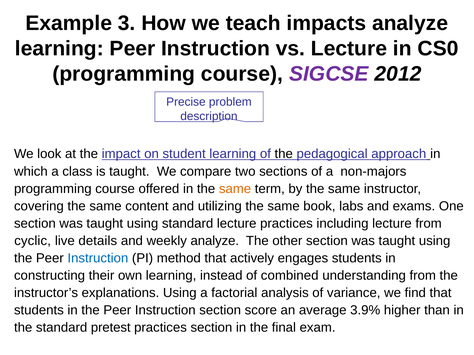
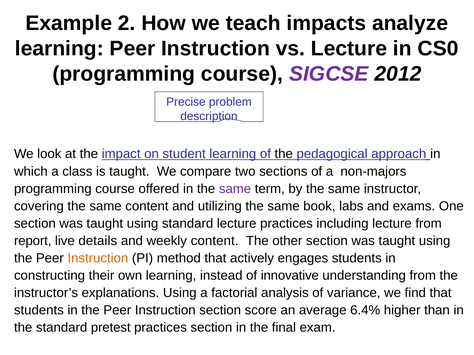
3: 3 -> 2 (127, 23)
same colour: orange -> purple (235, 189)
cyclic: cyclic -> report (33, 241)
weekly analyze: analyze -> content (215, 241)
Instruction colour: blue -> orange (98, 258)
combined: combined -> innovative (290, 276)
3.9%: 3.9% -> 6.4% (365, 311)
